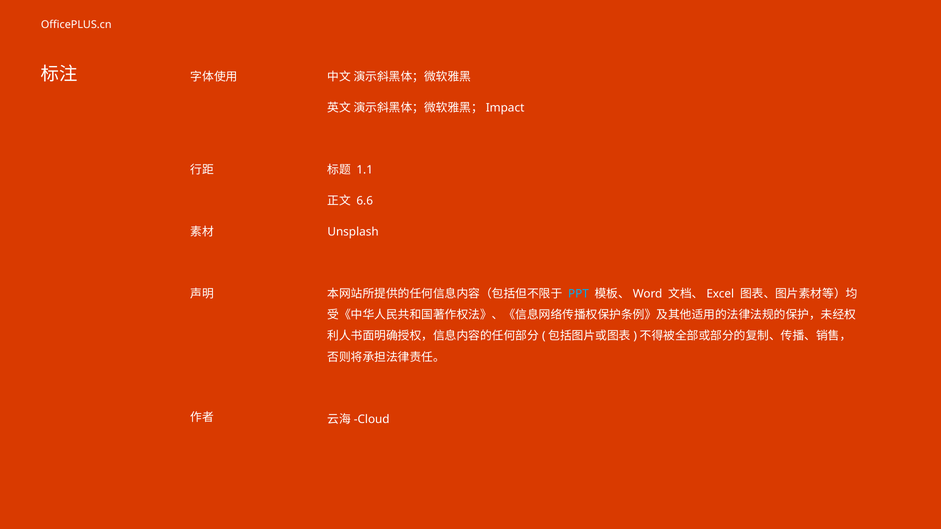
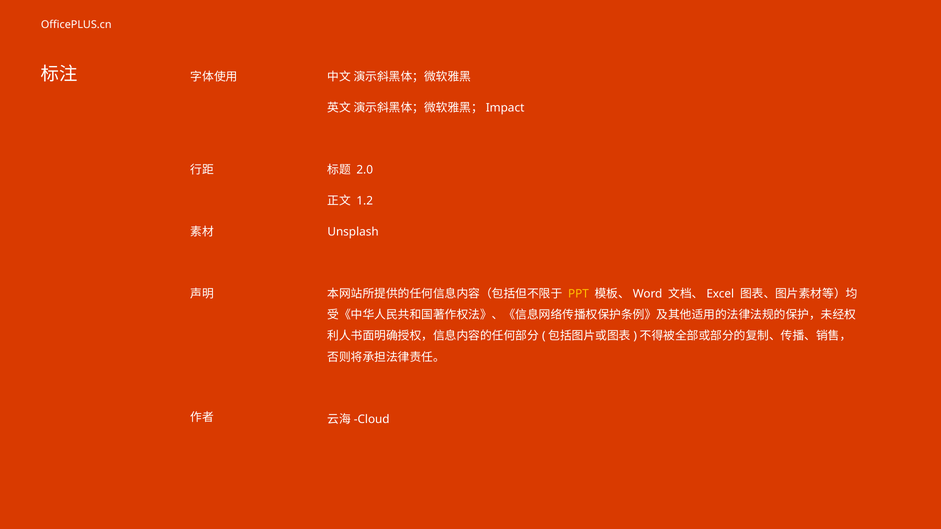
1.1: 1.1 -> 2.0 (365, 170)
6.6: 6.6 -> 1.2 (365, 201)
PPT colour: light blue -> yellow (578, 294)
